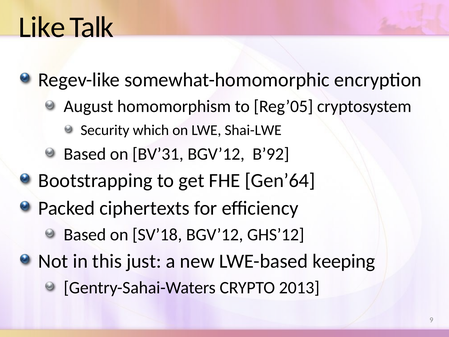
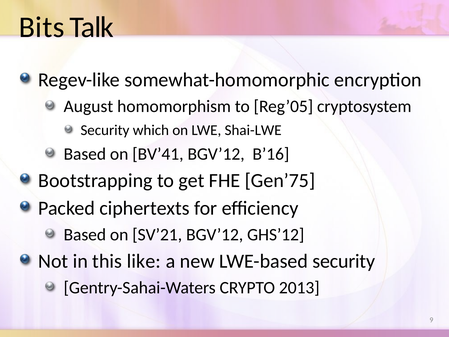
Like: Like -> Bits (42, 27)
BV’31: BV’31 -> BV’41 (158, 154)
B’92: B’92 -> B’16 (271, 154)
Gen’64: Gen’64 -> Gen’75 (280, 180)
SV’18: SV’18 -> SV’21 (157, 235)
just: just -> like (144, 261)
LWE-based keeping: keeping -> security (344, 261)
